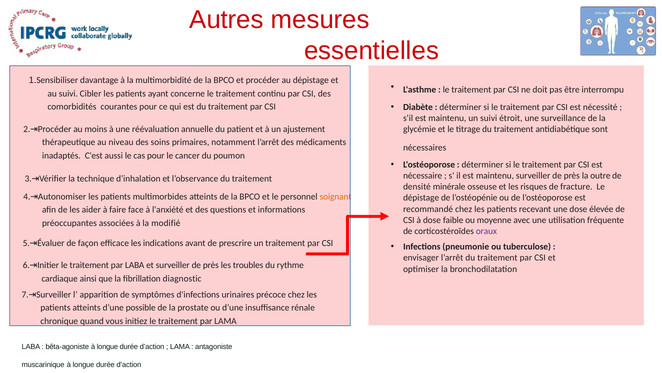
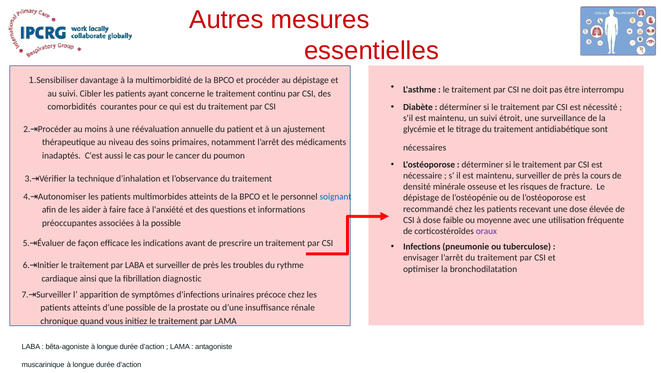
outre: outre -> cours (600, 176)
soignant colour: orange -> blue (336, 197)
la modifié: modifié -> possible (166, 223)
